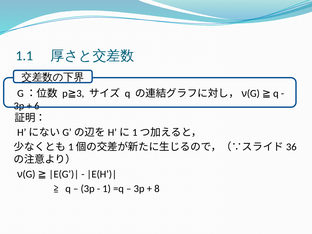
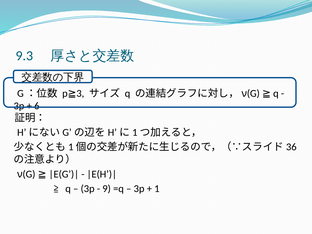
1.1: 1.1 -> 9.3 (24, 56)
1: 1 -> 9 (107, 189)
8: 8 -> 1 (157, 189)
